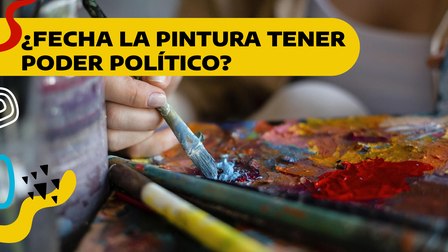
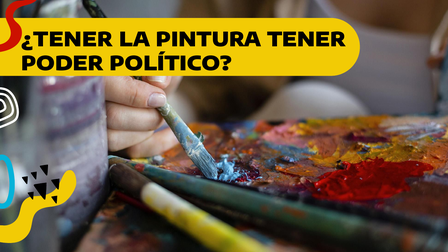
¿FECHA: ¿FECHA -> ¿TENER (67, 40)
